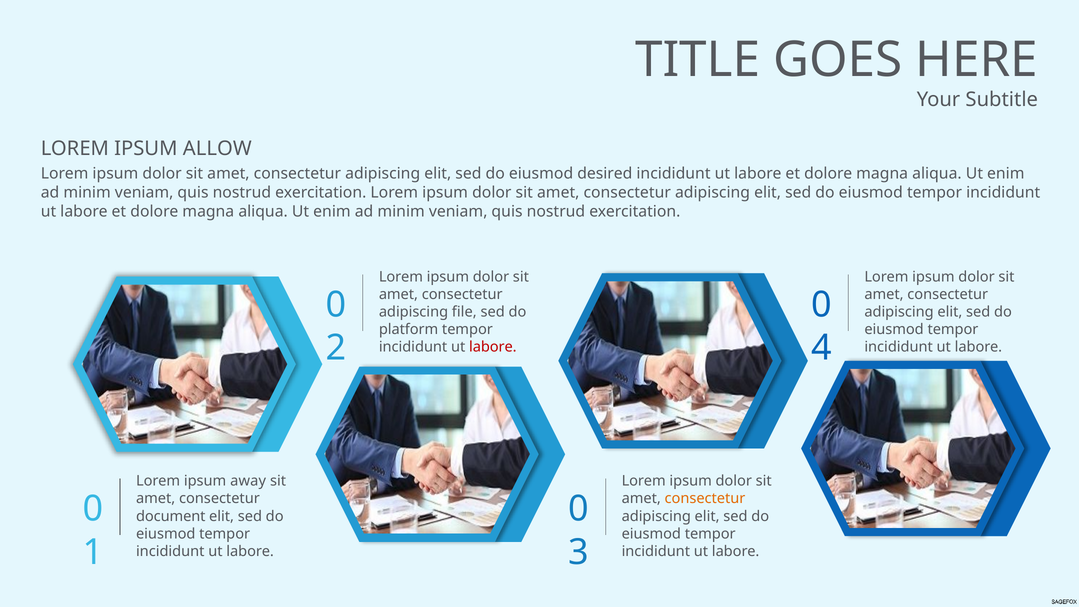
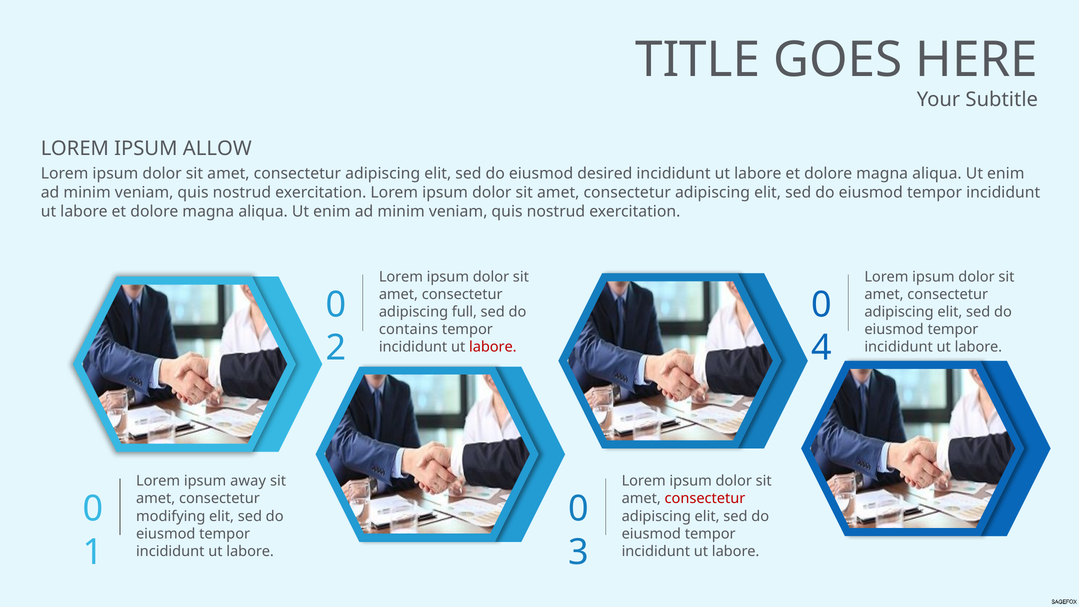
file: file -> full (464, 312)
platform: platform -> contains (408, 330)
consectetur colour: orange -> red (705, 499)
document: document -> modifying (171, 516)
